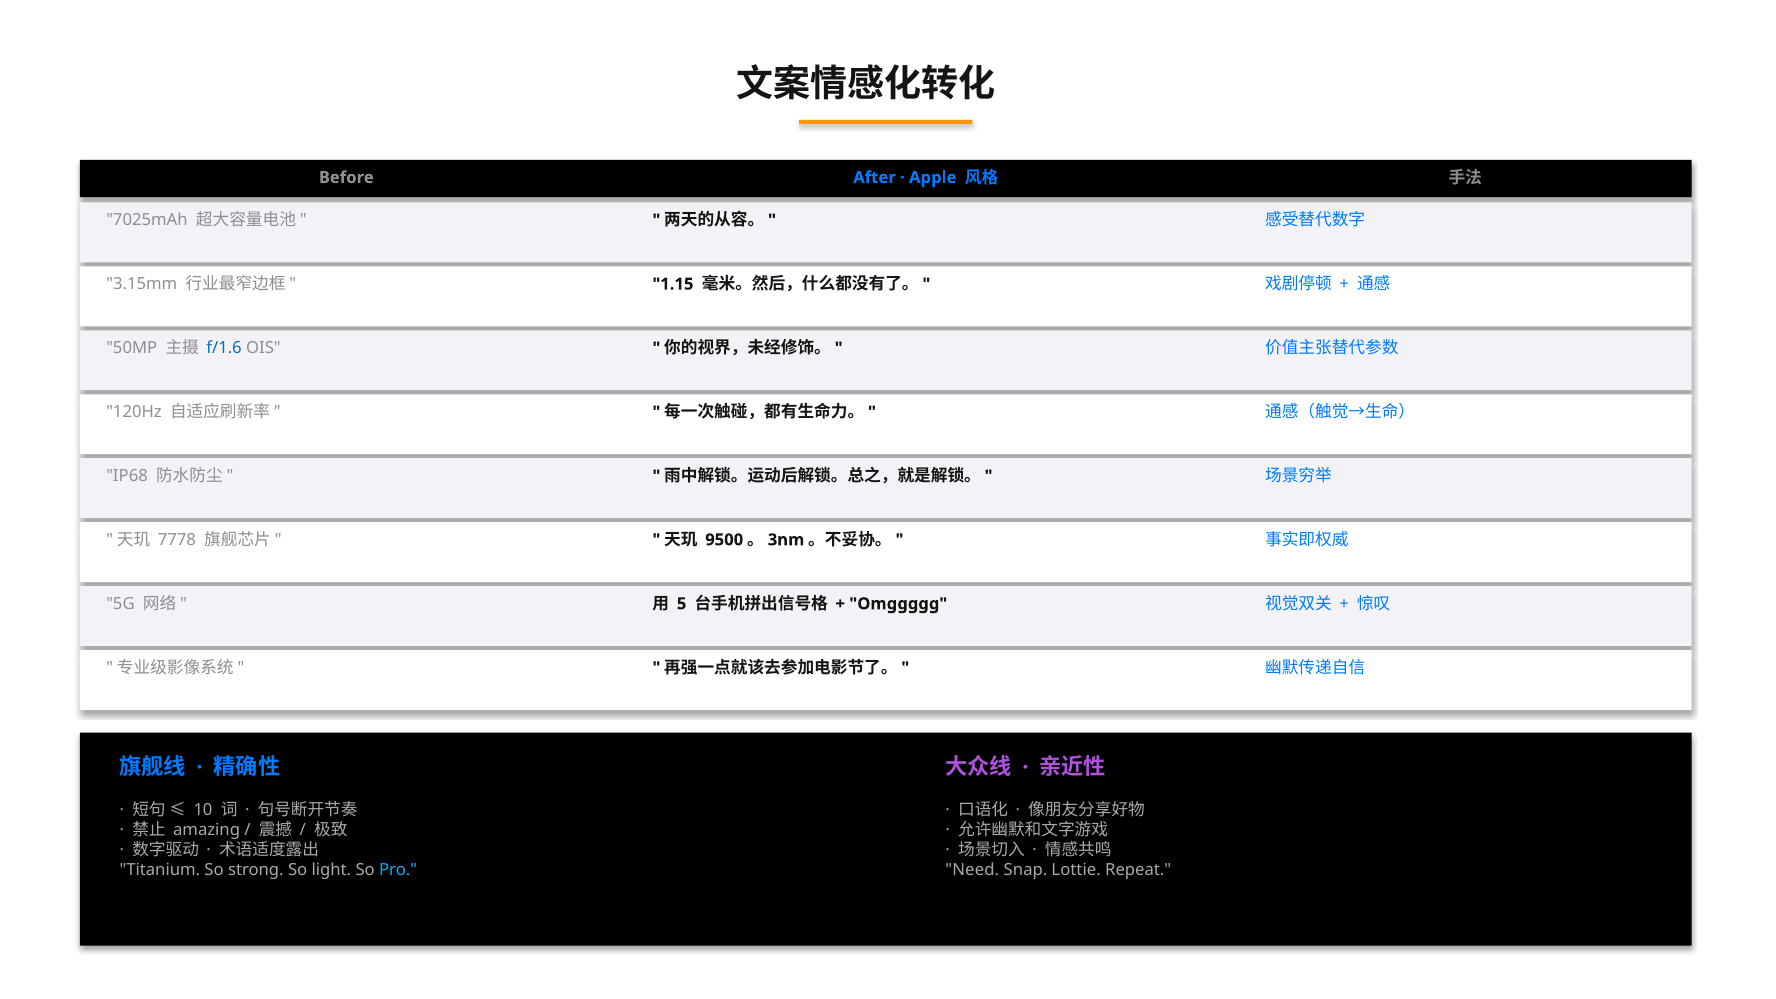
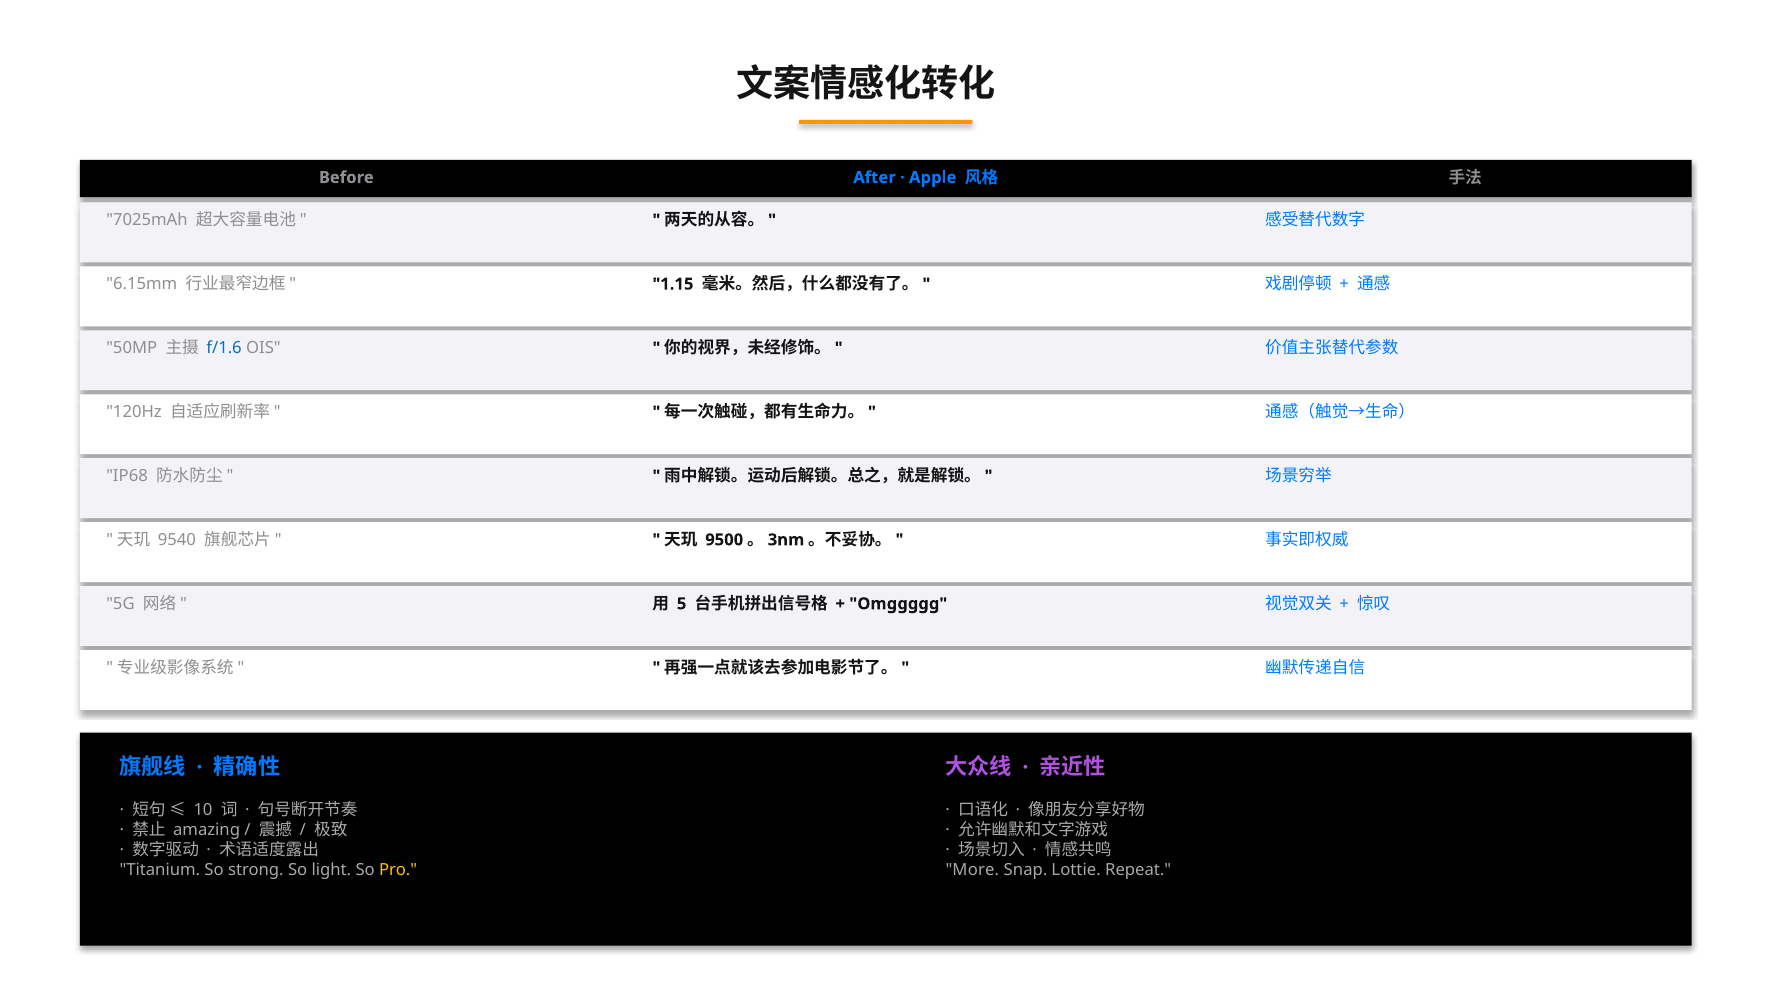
3.15mm: 3.15mm -> 6.15mm (142, 284)
7778: 7778 -> 9540 (177, 540)
Pro colour: light blue -> yellow (398, 870)
Need: Need -> More (972, 870)
